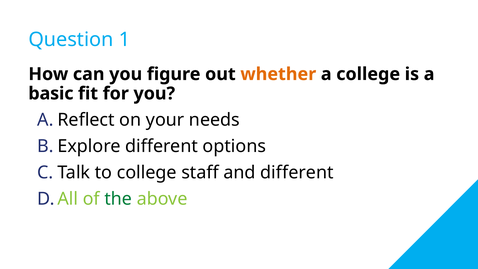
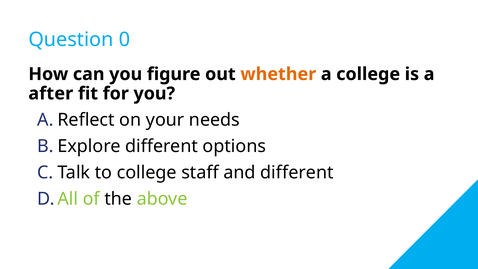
1: 1 -> 0 (124, 40)
basic: basic -> after (51, 93)
the colour: green -> black (118, 199)
